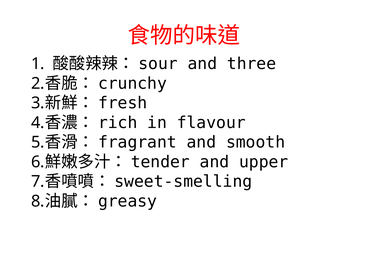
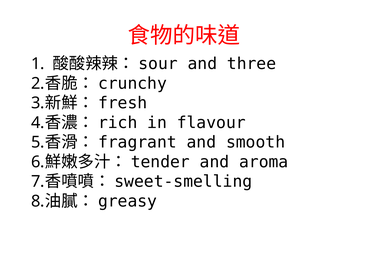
upper: upper -> aroma (264, 162)
